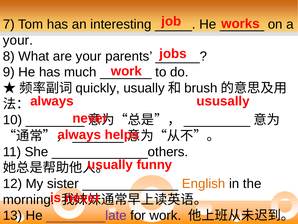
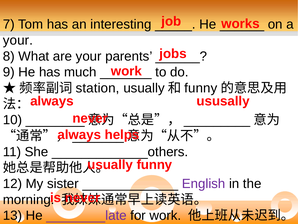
quickly: quickly -> station (98, 88)
brush: brush -> funny (201, 88)
English colour: orange -> purple (204, 183)
